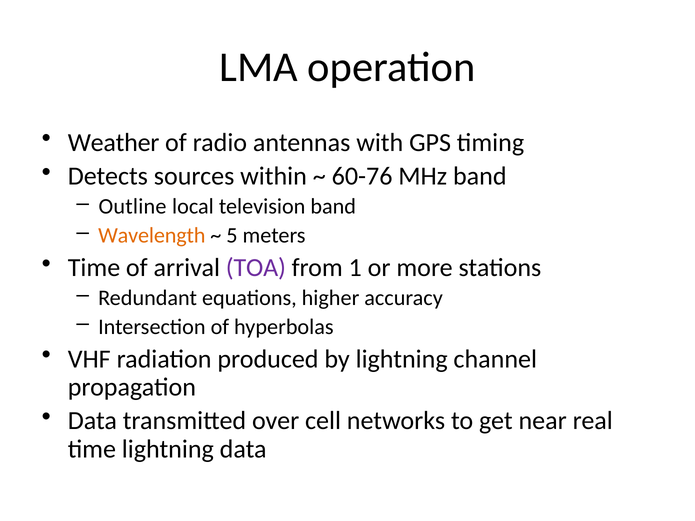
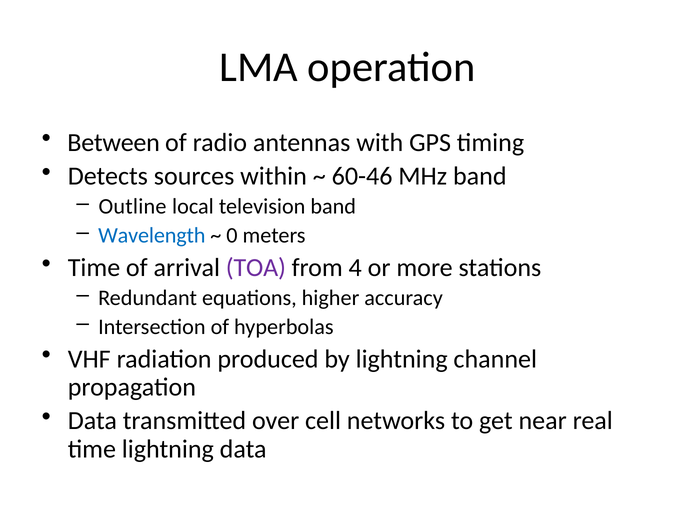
Weather: Weather -> Between (114, 143)
60-76: 60-76 -> 60-46 (362, 176)
Wavelength colour: orange -> blue (152, 236)
5: 5 -> 0 (232, 236)
1: 1 -> 4 (355, 268)
